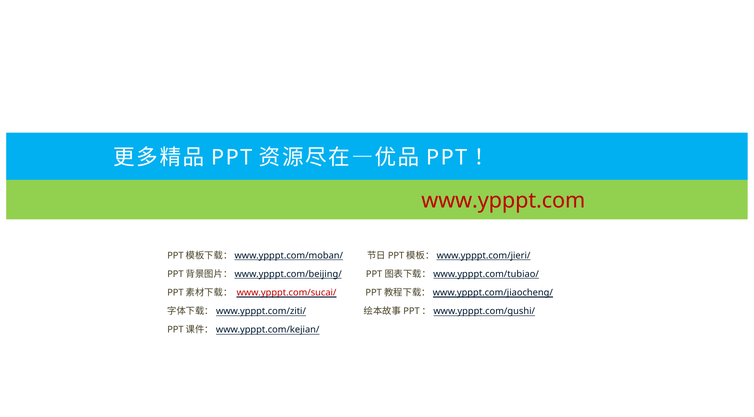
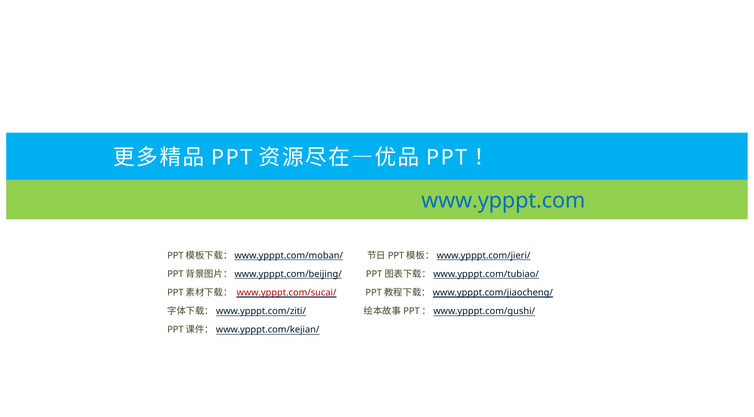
www.ypppt.com colour: red -> blue (503, 201)
